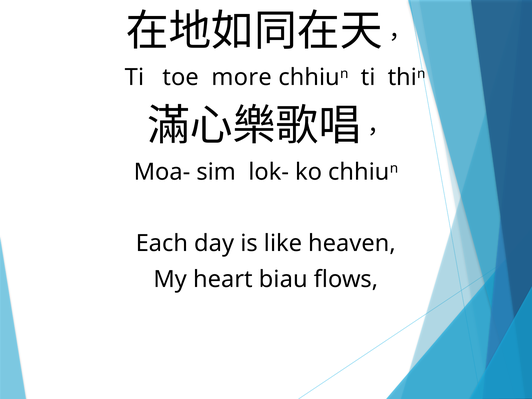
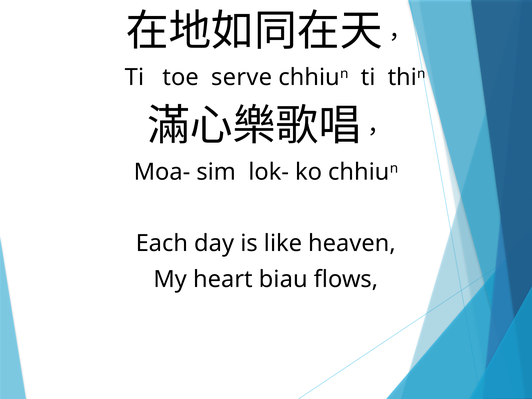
more: more -> serve (242, 77)
